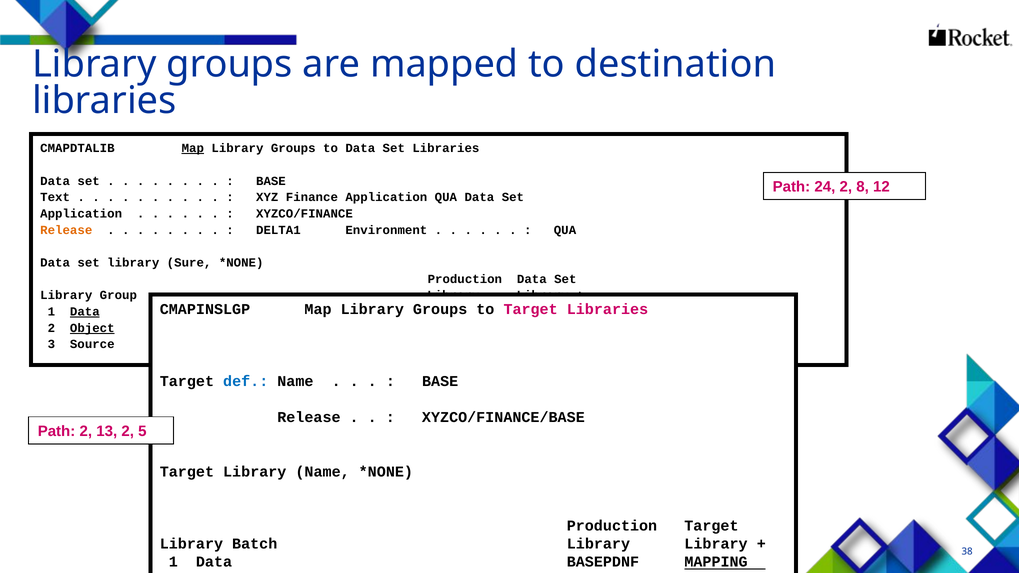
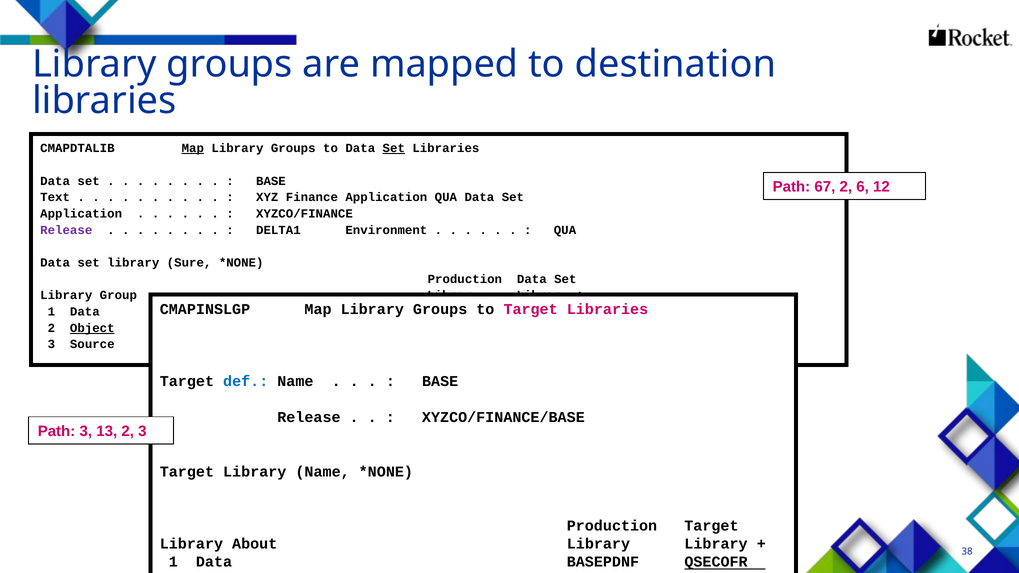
Set underline: none -> present (394, 148)
24: 24 -> 67 (825, 187)
8: 8 -> 6 (863, 187)
Release colour: orange -> purple (66, 230)
Data underline: present -> none (85, 312)
Path 2: 2 -> 3 (86, 431)
2 5: 5 -> 3 (142, 431)
Batch: Batch -> About (255, 544)
MAPPING: MAPPING -> QSECOFR (716, 562)
